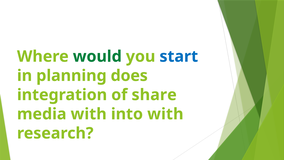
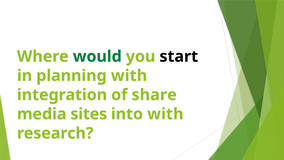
start colour: blue -> black (179, 56)
planning does: does -> with (129, 76)
media with: with -> sites (89, 114)
